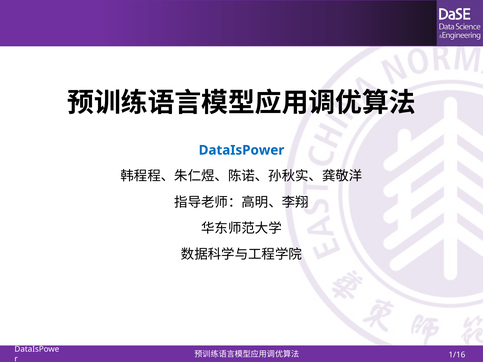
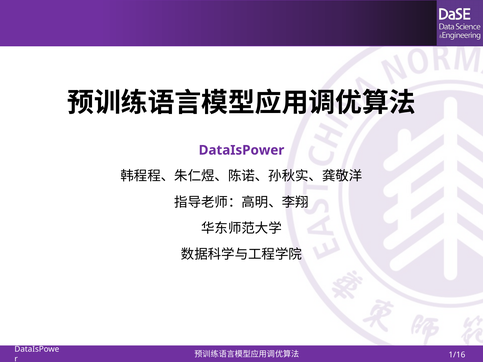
DataIsPower colour: blue -> purple (241, 150)
